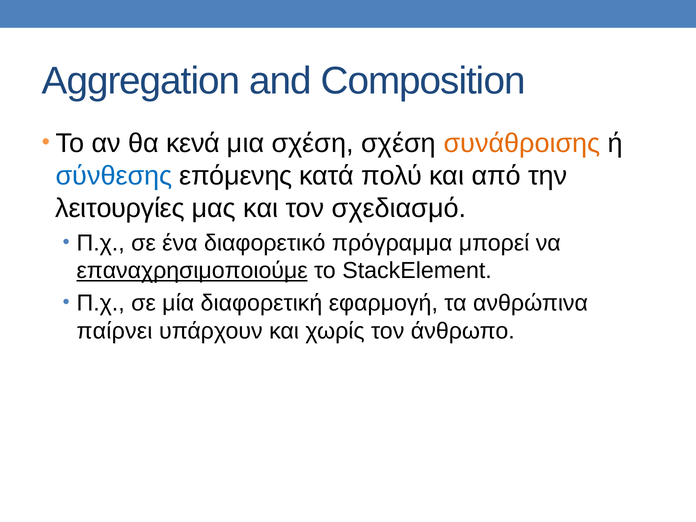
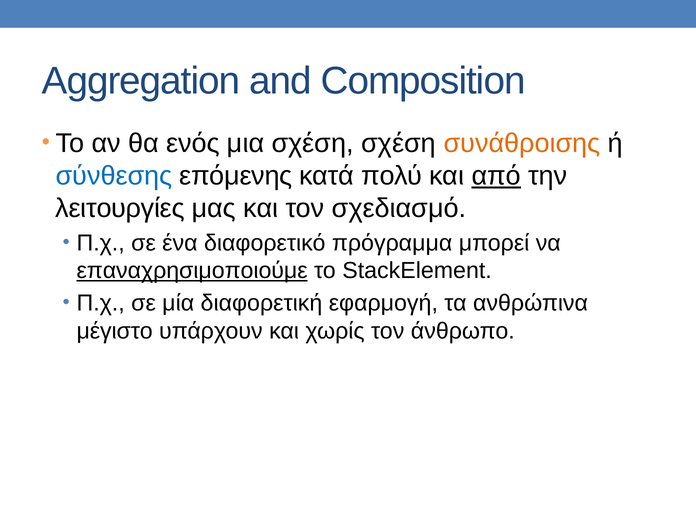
κενά: κενά -> ενός (193, 143)
από underline: none -> present (496, 176)
παίρνει: παίρνει -> μέγιστο (115, 331)
